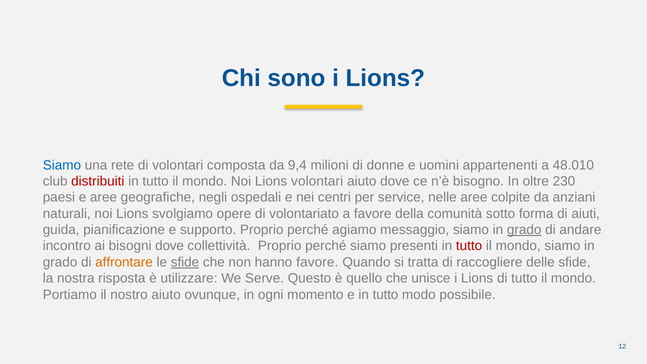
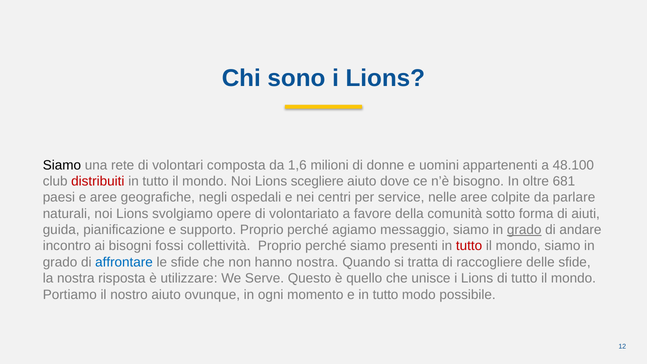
Siamo colour: blue -> black (62, 165)
9,4: 9,4 -> 1,6 (297, 165)
48.010: 48.010 -> 48.100 (573, 165)
Lions volontari: volontari -> scegliere (317, 181)
230: 230 -> 681 (564, 181)
anziani: anziani -> parlare (574, 197)
bisogni dove: dove -> fossi (169, 246)
affrontare colour: orange -> blue (124, 262)
sfide underline: present -> none (185, 262)
hanno favore: favore -> nostra (317, 262)
